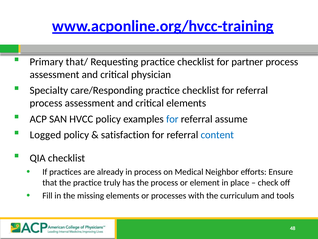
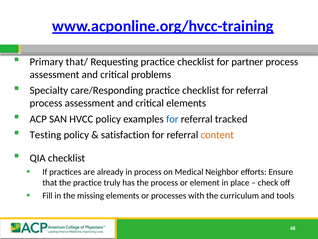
physician: physician -> problems (151, 74)
assume: assume -> tracked (231, 119)
Logged: Logged -> Testing (45, 135)
content colour: blue -> orange (217, 135)
